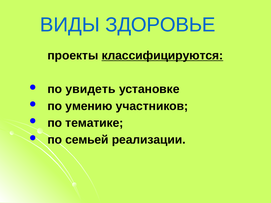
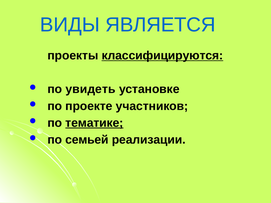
ЗДОРОВЬЕ: ЗДОРОВЬЕ -> ЯВЛЯЕТСЯ (160, 25)
умению: умению -> проекте (89, 106)
тематике underline: none -> present (94, 123)
